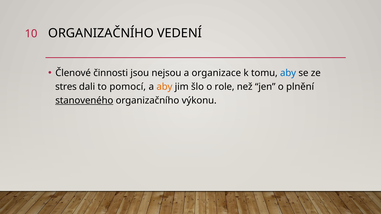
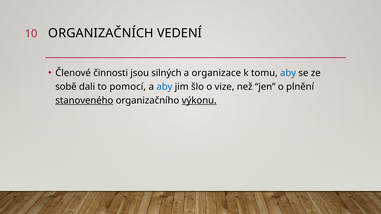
10 ORGANIZAČNÍHO: ORGANIZAČNÍHO -> ORGANIZAČNÍCH (101, 33)
nejsou: nejsou -> silných (166, 73)
stres: stres -> sobě (66, 87)
aby colour: orange -> blue (164, 87)
role: role -> vize (224, 87)
výkonu underline: none -> present (199, 101)
